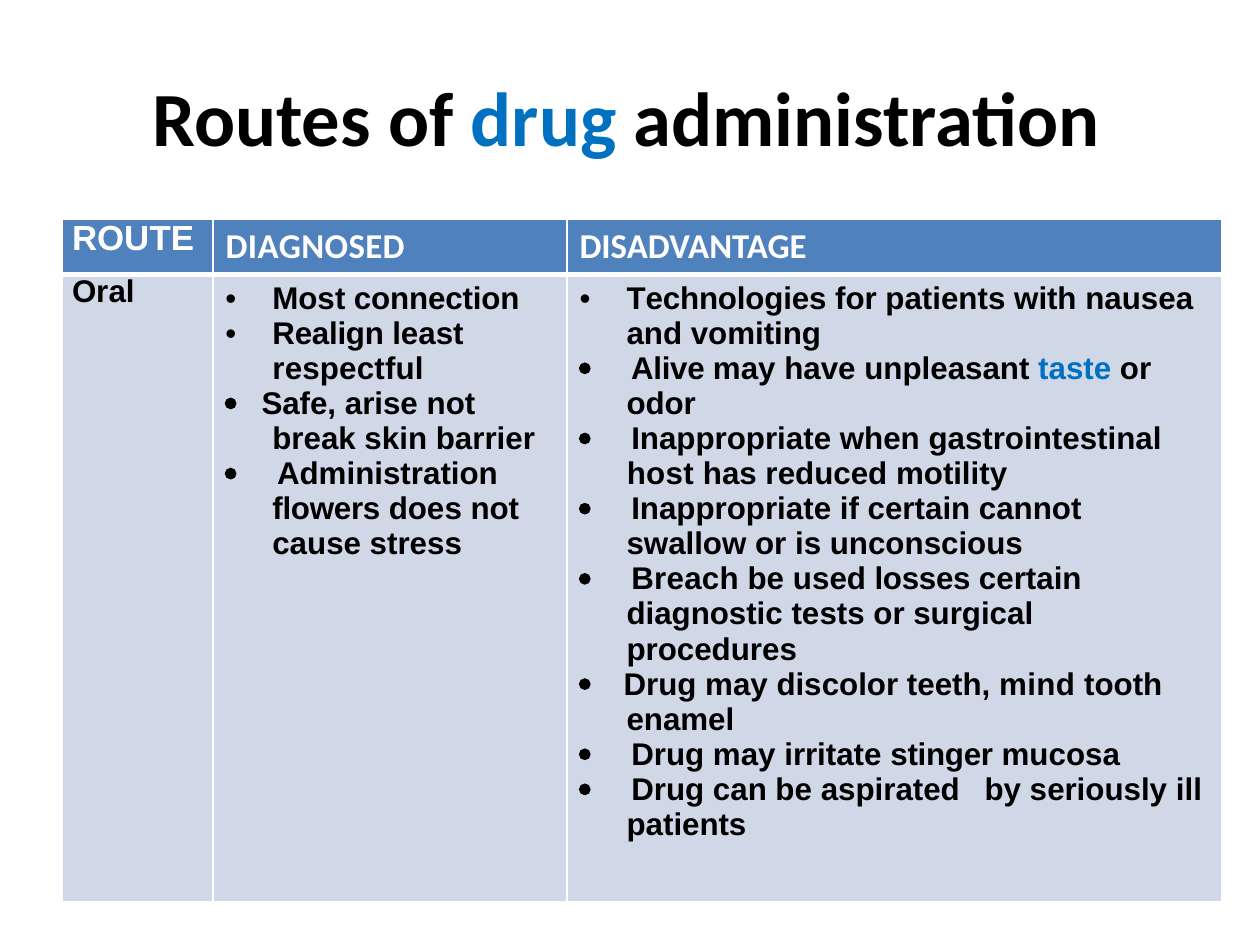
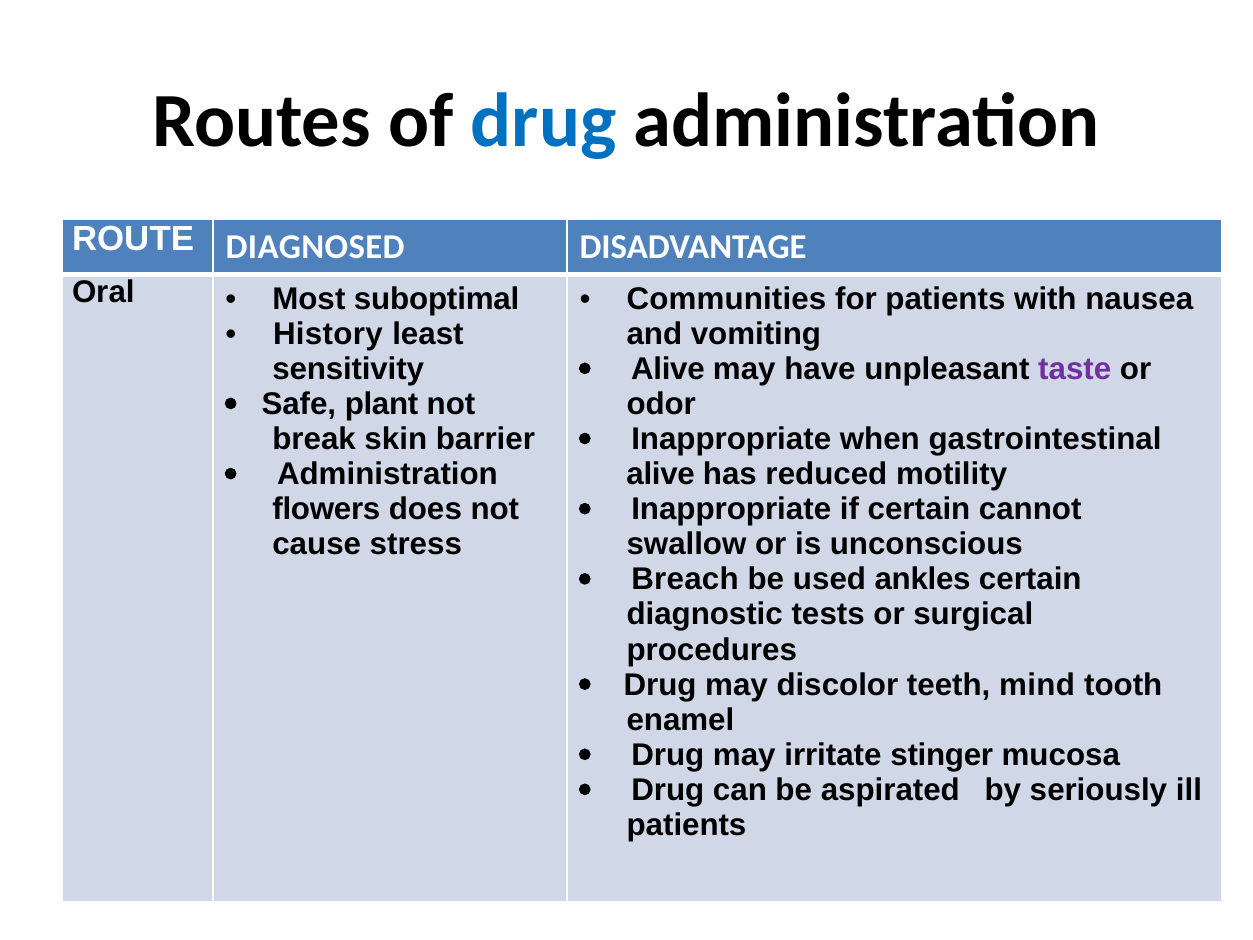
connection: connection -> suboptimal (437, 299)
Technologies: Technologies -> Communities (726, 299)
Realign: Realign -> History (328, 334)
respectful: respectful -> sensitivity (348, 369)
taste colour: blue -> purple (1075, 369)
arise: arise -> plant (382, 404)
host: host -> alive (661, 474)
losses: losses -> ankles (923, 579)
